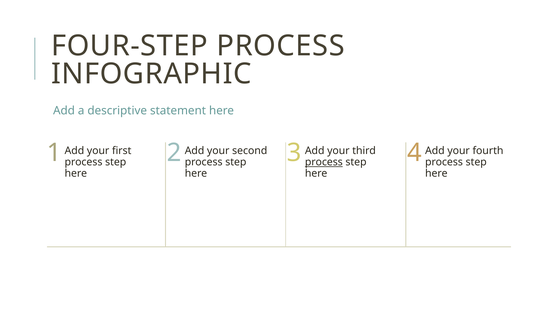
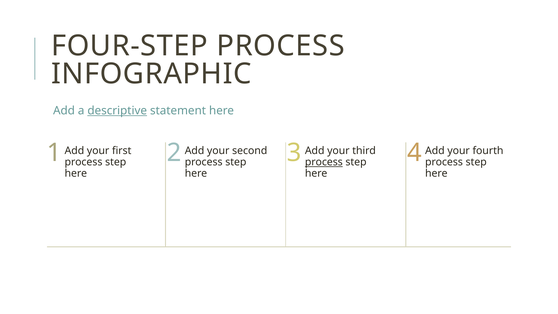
descriptive underline: none -> present (117, 111)
